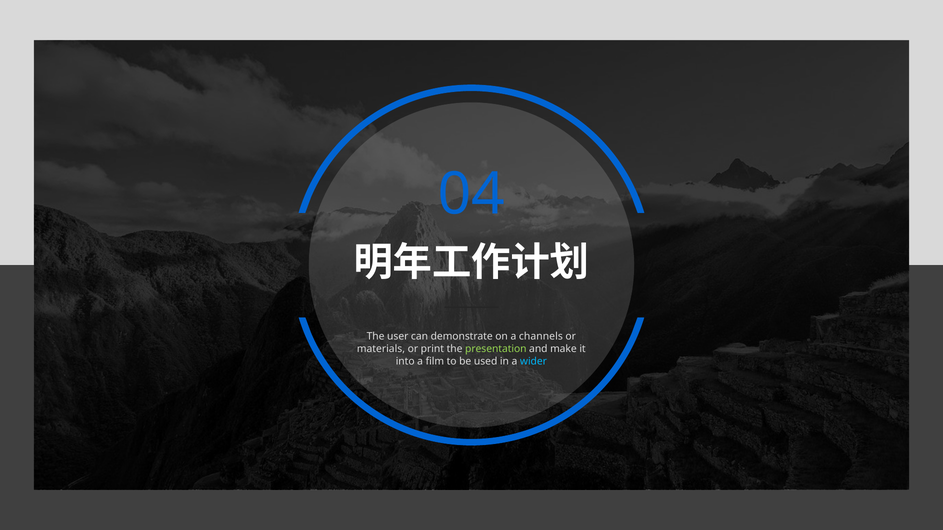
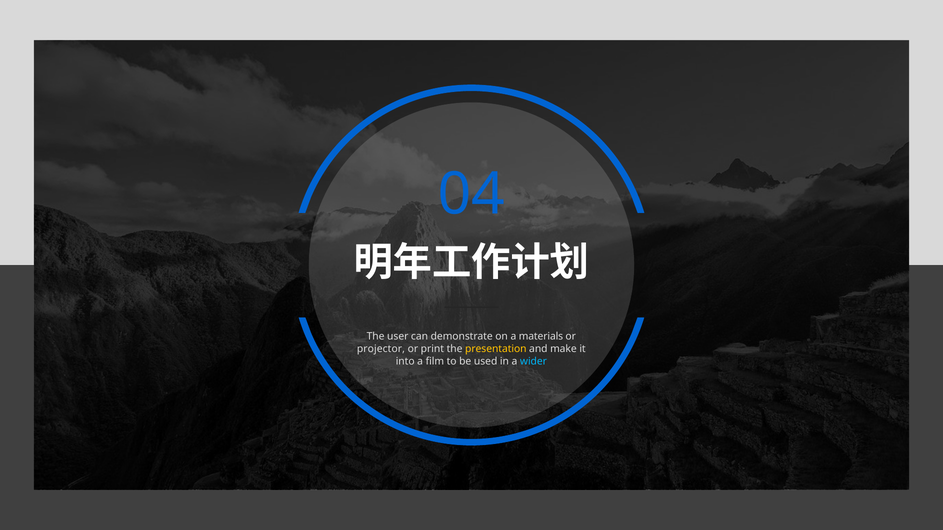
channels: channels -> materials (541, 337)
materials: materials -> projector (381, 349)
presentation colour: light green -> yellow (496, 349)
